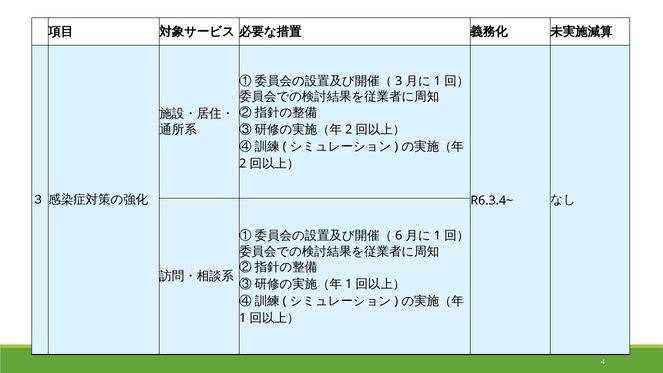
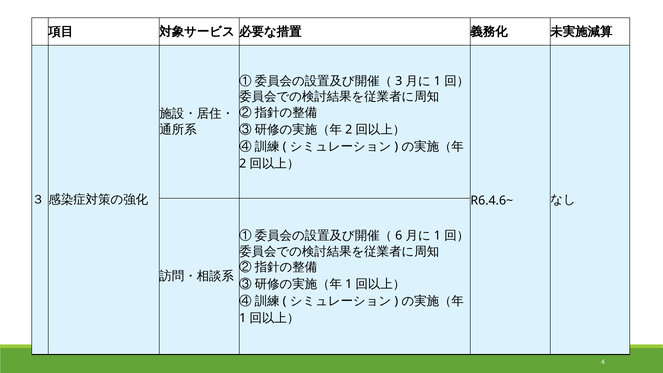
R6.3.4~: R6.3.4~ -> R6.4.6~ (492, 200)
